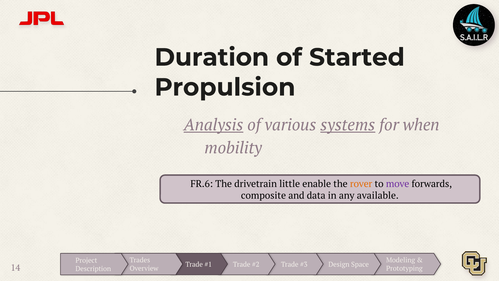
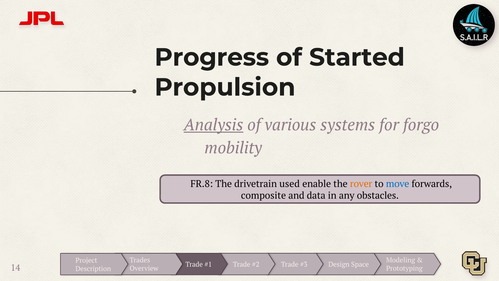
Duration: Duration -> Progress (212, 57)
systems underline: present -> none (348, 125)
when: when -> forgo (421, 125)
FR.6: FR.6 -> FR.8 (202, 184)
little: little -> used (290, 184)
move colour: purple -> blue (398, 184)
available: available -> obstacles (378, 195)
